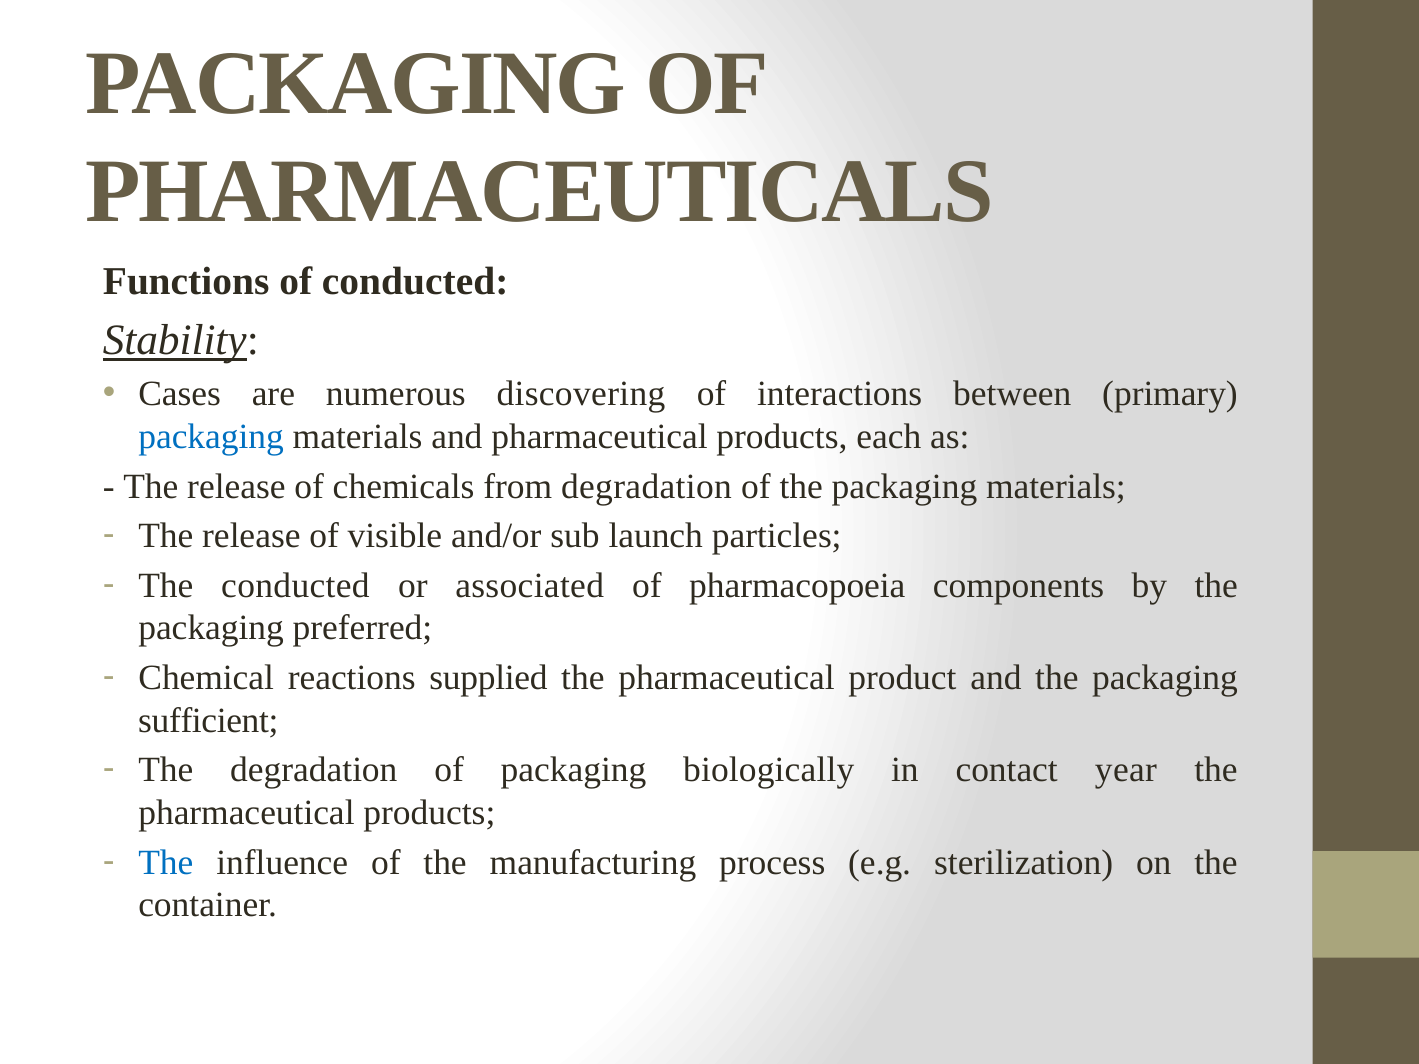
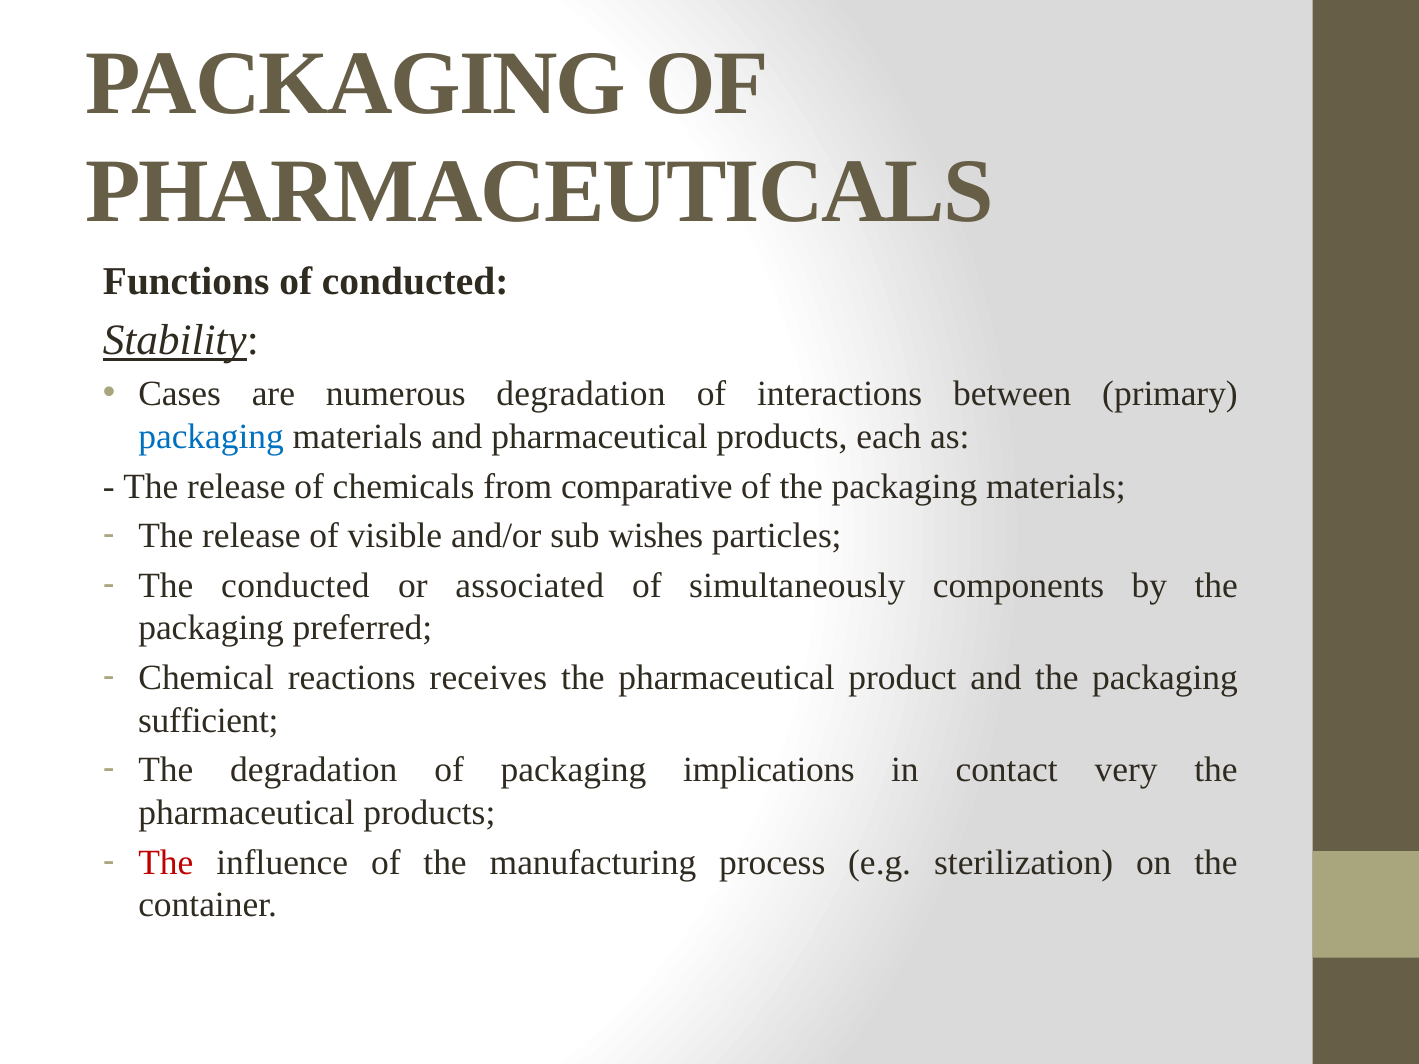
numerous discovering: discovering -> degradation (581, 394)
from degradation: degradation -> comparative (647, 487)
launch: launch -> wishes (656, 536)
pharmacopoeia: pharmacopoeia -> simultaneously (797, 586)
supplied: supplied -> receives (488, 678)
biologically: biologically -> implications (769, 770)
year: year -> very (1126, 770)
The colour: blue -> red (166, 863)
